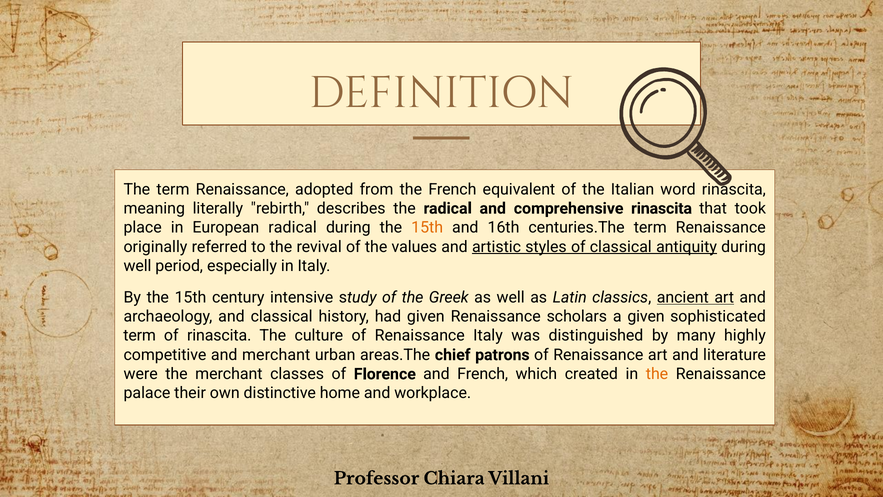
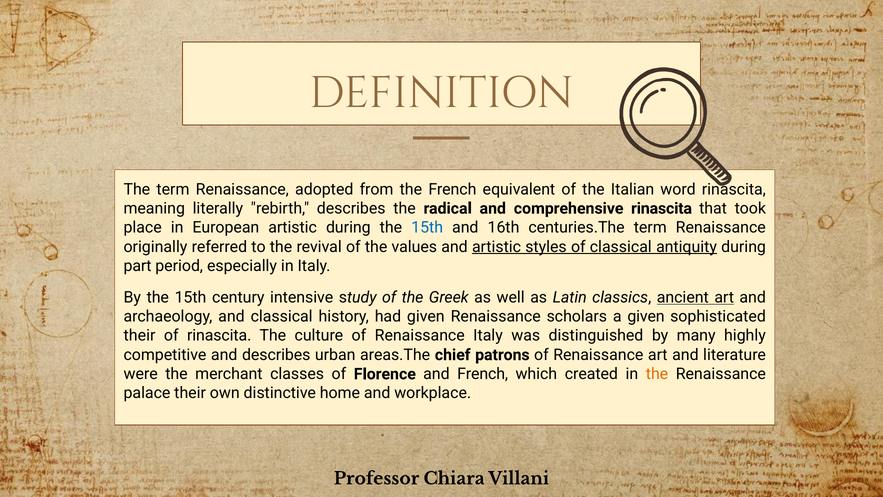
European radical: radical -> artistic (293, 227)
15th colour: orange -> blue (427, 227)
well: well -> part (138, 266)
term: term -> their (140, 336)
and merchant: merchant -> describes (276, 355)
